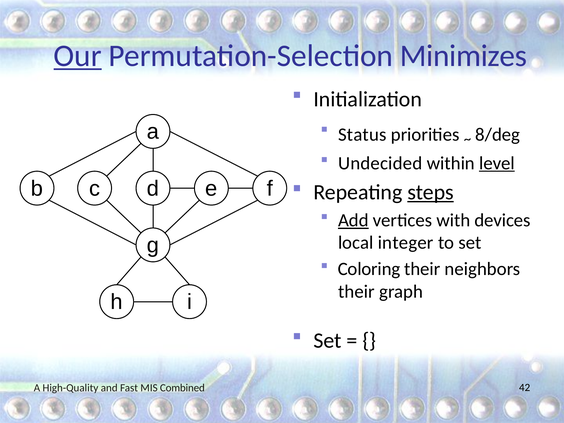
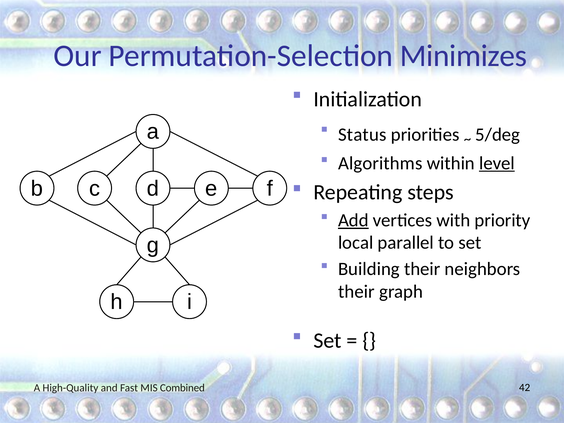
Our underline: present -> none (78, 56)
8/deg: 8/deg -> 5/deg (498, 135)
Undecided: Undecided -> Algorithms (380, 163)
steps underline: present -> none (431, 192)
devices: devices -> priority (502, 220)
integer: integer -> parallel (406, 243)
Coloring: Coloring -> Building (369, 269)
